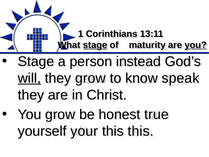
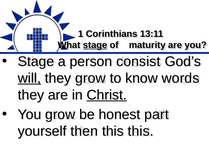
you underline: present -> none (196, 45)
instead: instead -> consist (138, 61)
speak: speak -> words (180, 78)
Christ underline: none -> present (107, 95)
true: true -> part (157, 114)
your: your -> then (84, 131)
